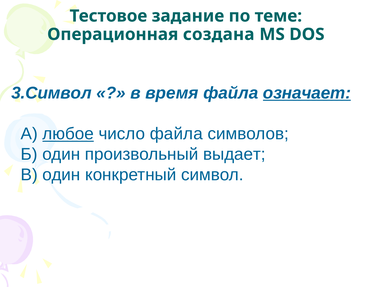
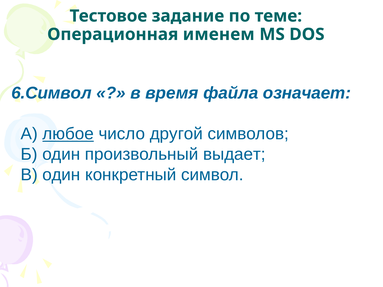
создана: создана -> именем (219, 34)
3.Символ: 3.Символ -> 6.Символ (51, 93)
означает underline: present -> none (307, 93)
число файла: файла -> другой (176, 134)
